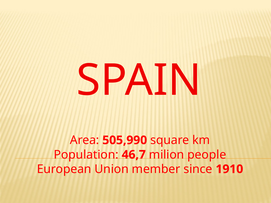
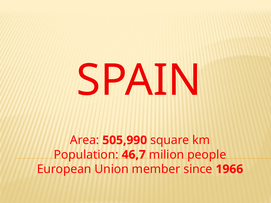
1910: 1910 -> 1966 (229, 169)
